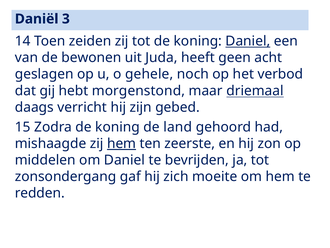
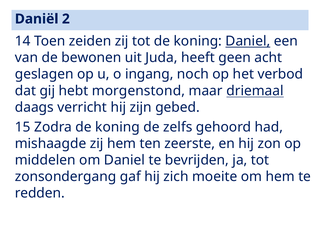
3: 3 -> 2 (66, 19)
gehele: gehele -> ingang (149, 74)
land: land -> zelfs (178, 127)
hem underline: present -> none (122, 143)
